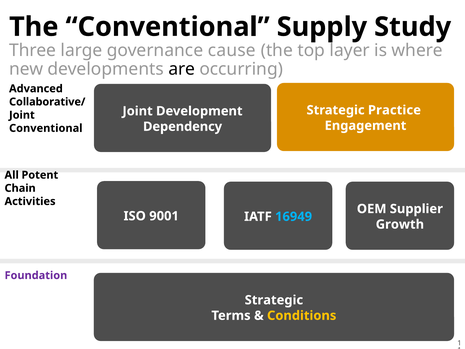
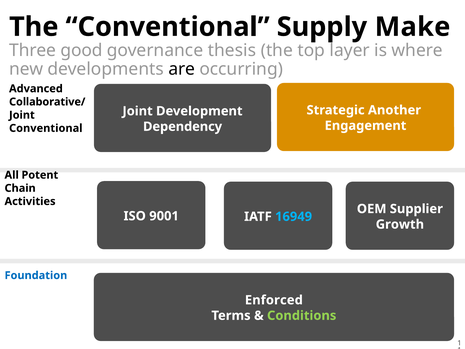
Study: Study -> Make (413, 27)
large: large -> good (82, 50)
cause: cause -> thesis (232, 50)
Practice: Practice -> Another (395, 110)
Foundation colour: purple -> blue (36, 275)
Strategic: Strategic -> Enforced (274, 300)
Conditions colour: yellow -> light green (302, 315)
